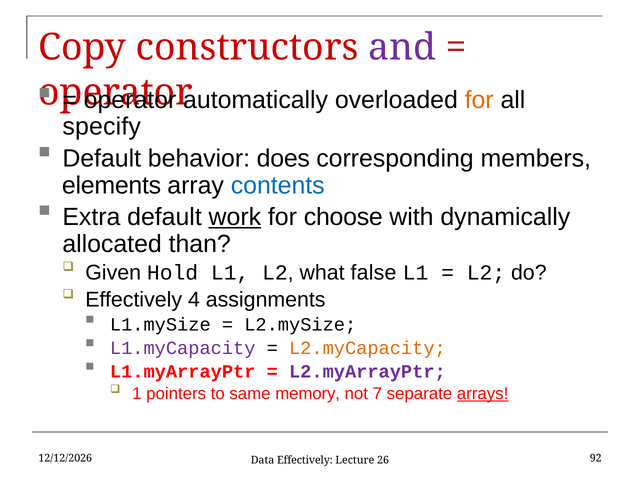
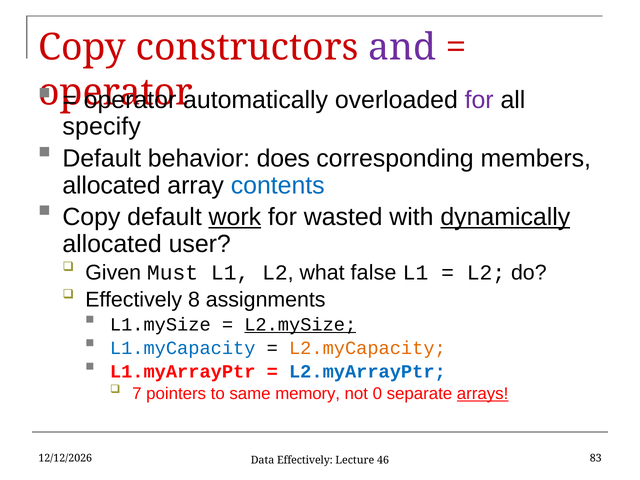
for colour: orange -> purple (479, 100)
elements: elements -> allocated (112, 185)
Extra: Extra -> Copy (91, 217)
choose: choose -> wasted (343, 217)
dynamically underline: none -> present (505, 217)
than: than -> user (200, 244)
Hold: Hold -> Must (173, 273)
4: 4 -> 8 (194, 300)
L2.mySize underline: none -> present (300, 324)
L1.myCapacity colour: purple -> blue (183, 348)
L2.myArrayPtr colour: purple -> blue (367, 372)
1: 1 -> 7 (137, 394)
7: 7 -> 0 (377, 394)
92: 92 -> 83 (596, 458)
26: 26 -> 46 (383, 460)
